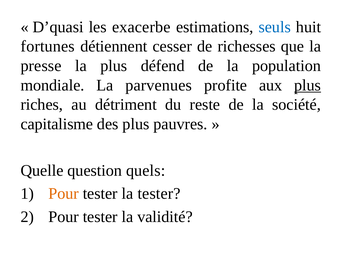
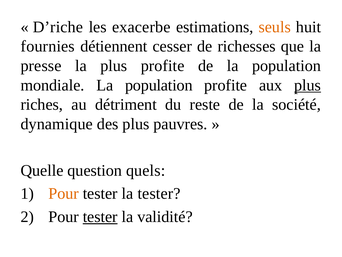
D’quasi: D’quasi -> D’riche (58, 27)
seuls colour: blue -> orange (275, 27)
fortunes: fortunes -> fournies (48, 46)
plus défend: défend -> profite (163, 66)
mondiale La parvenues: parvenues -> population (159, 85)
capitalisme: capitalisme -> dynamique (57, 124)
tester underline: none -> present (100, 216)
